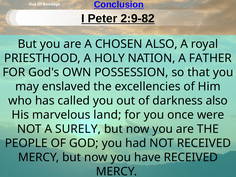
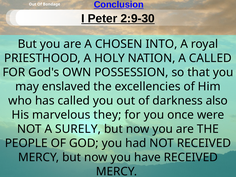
2:9-82: 2:9-82 -> 2:9-30 (138, 19)
CHOSEN ALSO: ALSO -> INTO (161, 44)
A FATHER: FATHER -> CALLED (210, 58)
land: land -> they (107, 115)
